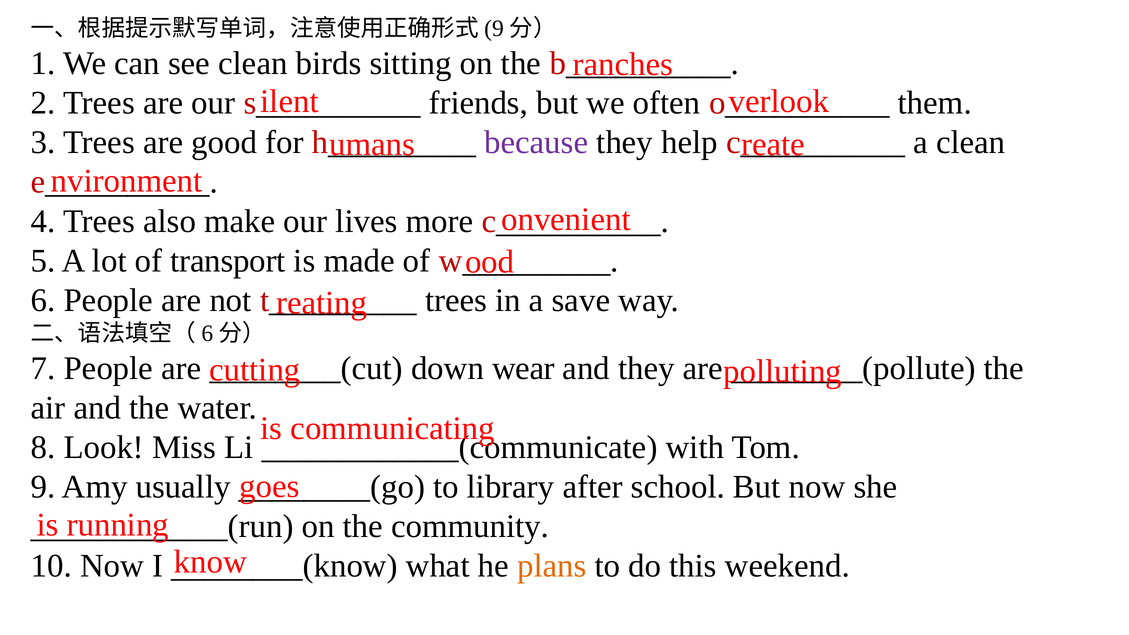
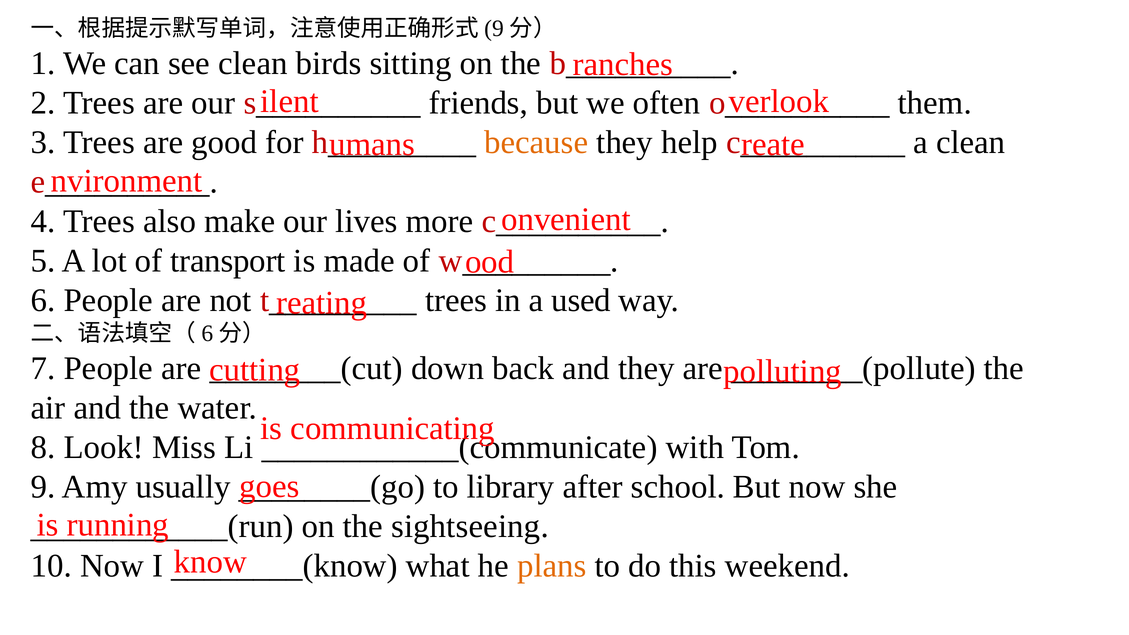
because colour: purple -> orange (536, 142)
save: save -> used (581, 300)
wear: wear -> back (523, 368)
community: community -> sightseeing (470, 526)
